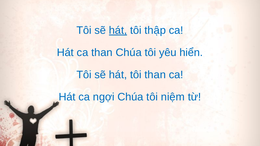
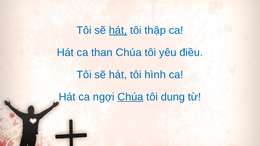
hiển: hiển -> điều (191, 53)
tôi than: than -> hình (155, 75)
Chúa underline: none -> present (130, 97)
niệm: niệm -> dung (173, 97)
